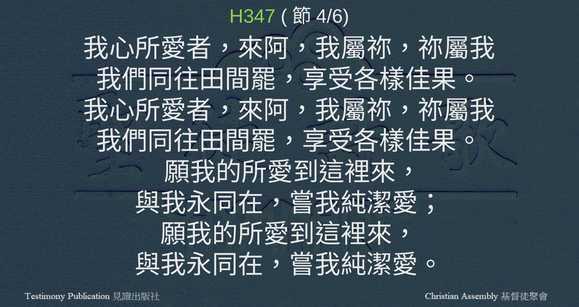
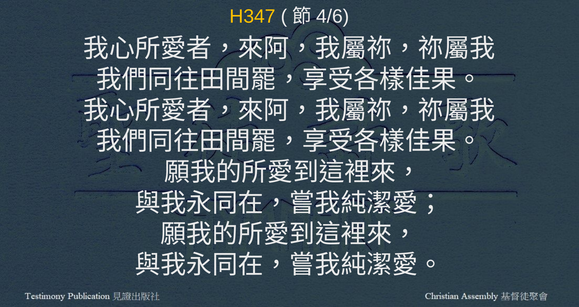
H347 colour: light green -> yellow (253, 16)
